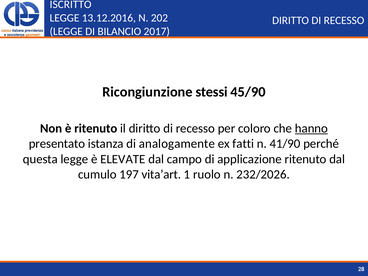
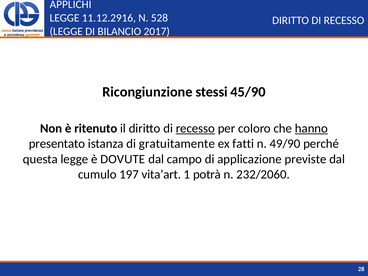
ISCRITTO: ISCRITTO -> APPLICHI (71, 5)
13.12.2016: 13.12.2016 -> 11.12.2916 (109, 18)
202: 202 -> 528 (159, 18)
recesso underline: none -> present (195, 128)
analogamente: analogamente -> gratuitamente (177, 144)
41/90: 41/90 -> 49/90 (285, 144)
ELEVATE: ELEVATE -> DOVUTE (123, 159)
applicazione ritenuto: ritenuto -> previste (306, 159)
ruolo: ruolo -> potrà (207, 174)
232/2026: 232/2026 -> 232/2060 (263, 174)
